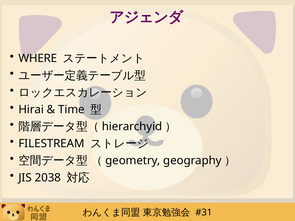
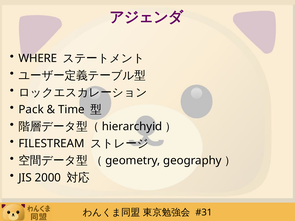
Hirai: Hirai -> Pack (31, 110)
2038: 2038 -> 2000 (48, 178)
